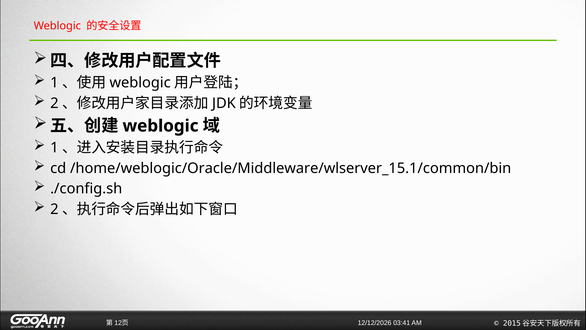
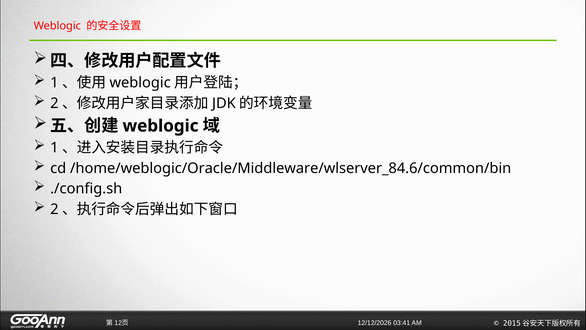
/home/weblogic/Oracle/Middleware/wlserver_15.1/common/bin: /home/weblogic/Oracle/Middleware/wlserver_15.1/common/bin -> /home/weblogic/Oracle/Middleware/wlserver_84.6/common/bin (291, 168)
